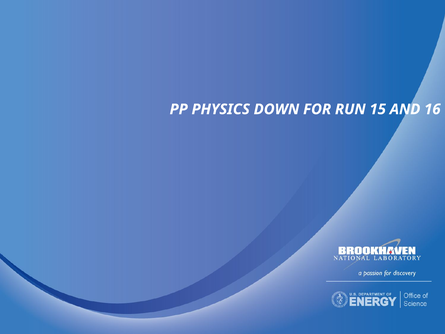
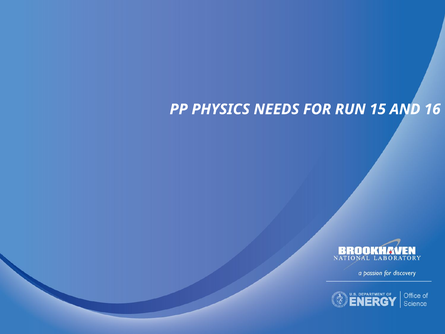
DOWN: DOWN -> NEEDS (276, 109)
